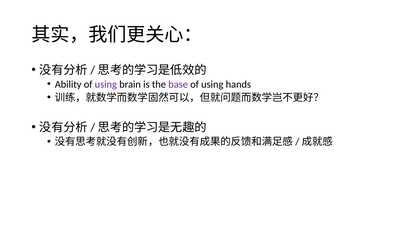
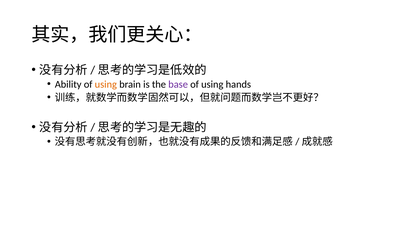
using colour: purple -> orange (106, 84)
